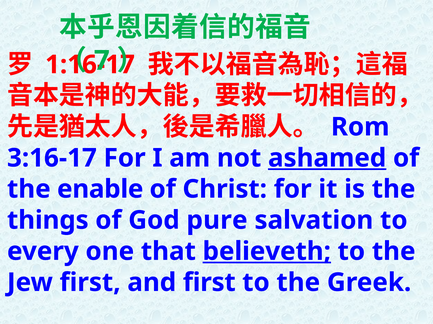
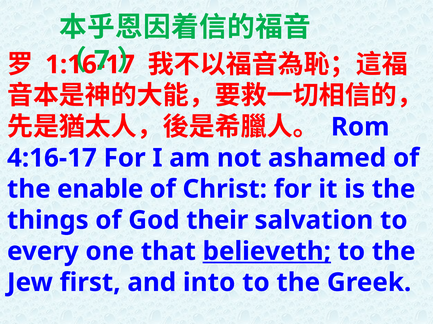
3:16-17: 3:16-17 -> 4:16-17 (52, 158)
ashamed underline: present -> none (327, 158)
pure: pure -> their (217, 221)
and first: first -> into (209, 283)
